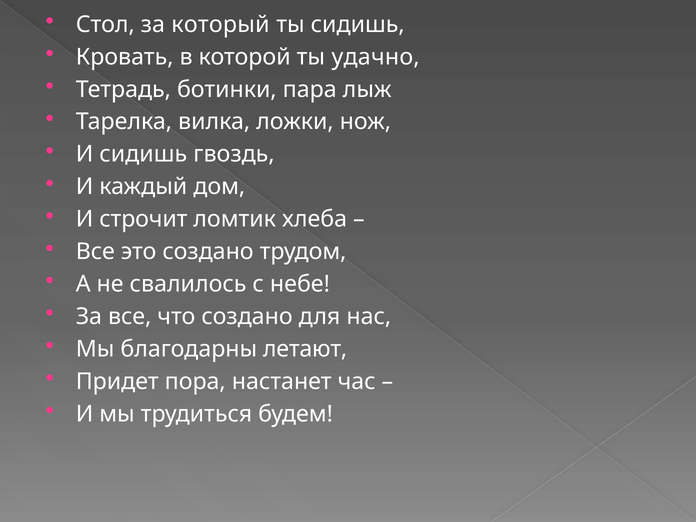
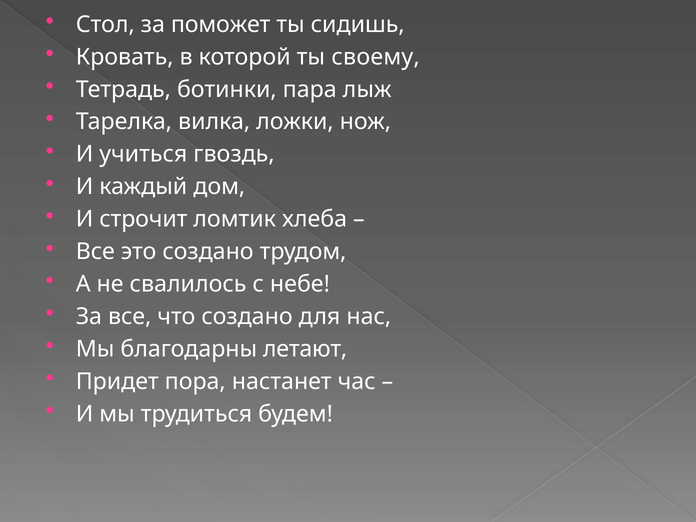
который: который -> поможет (221, 24)
удачно: удачно -> своему (376, 57)
И сидишь: сидишь -> учиться (143, 154)
